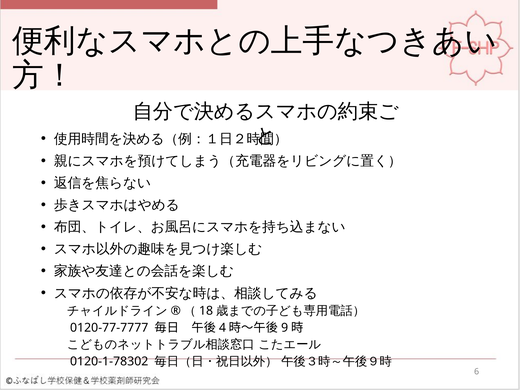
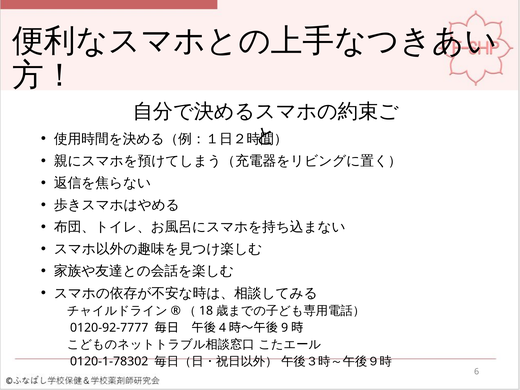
0120-77-7777: 0120-77-7777 -> 0120-92-7777 (109, 328)
